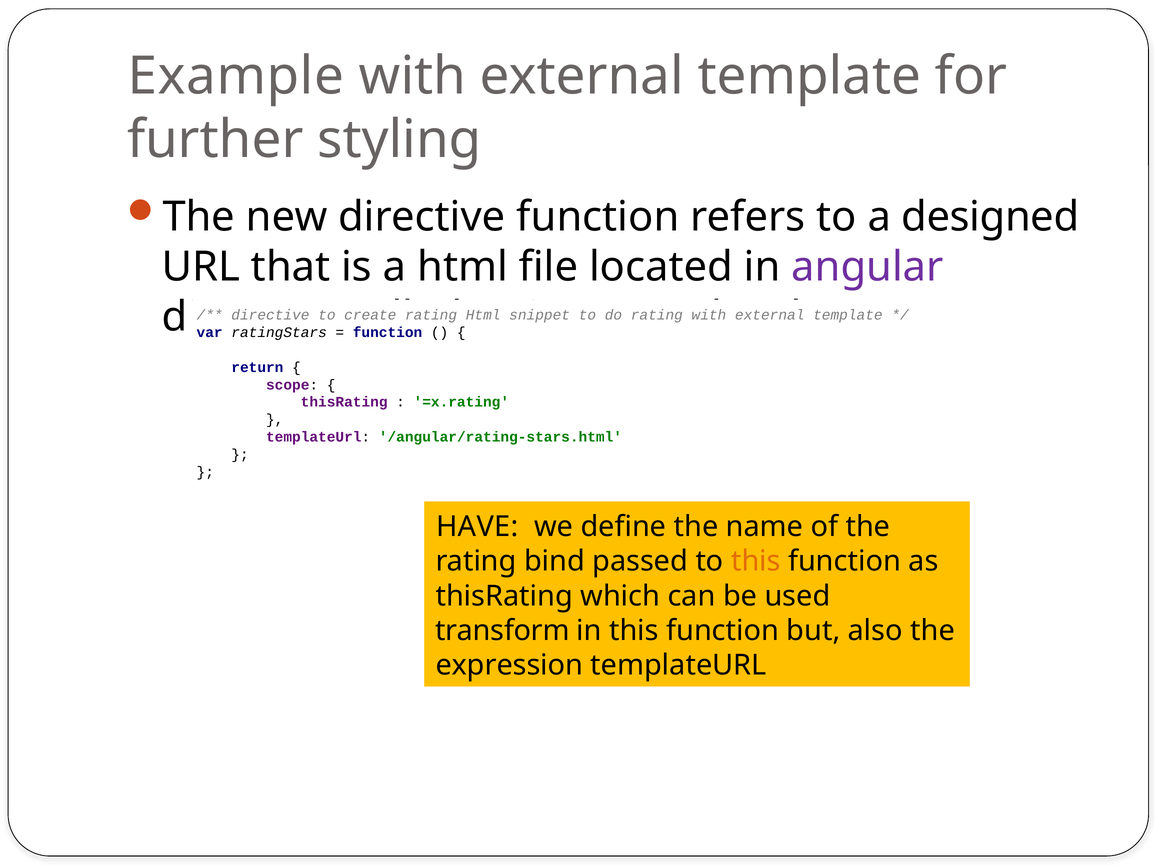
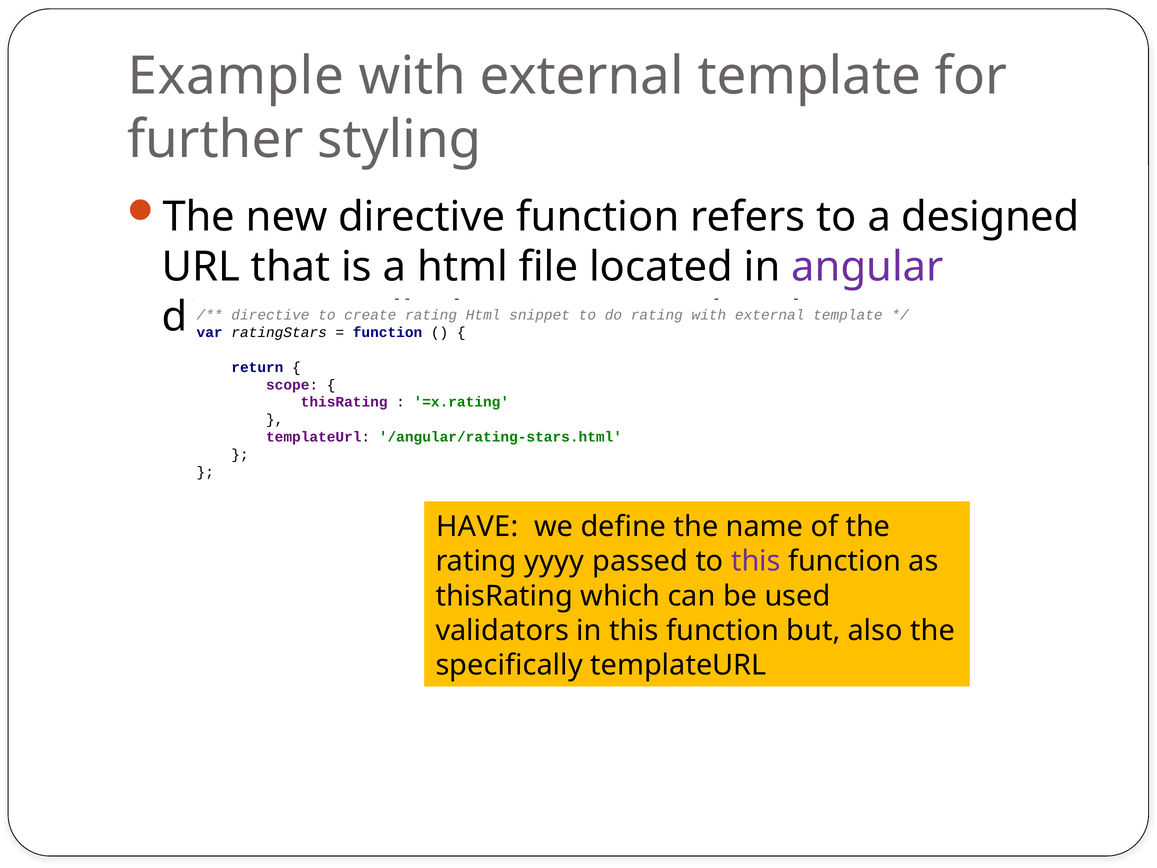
bind: bind -> yyyy (554, 561)
this colour: orange -> purple (756, 561)
transform: transform -> validators (502, 631)
expression: expression -> specifically (509, 665)
